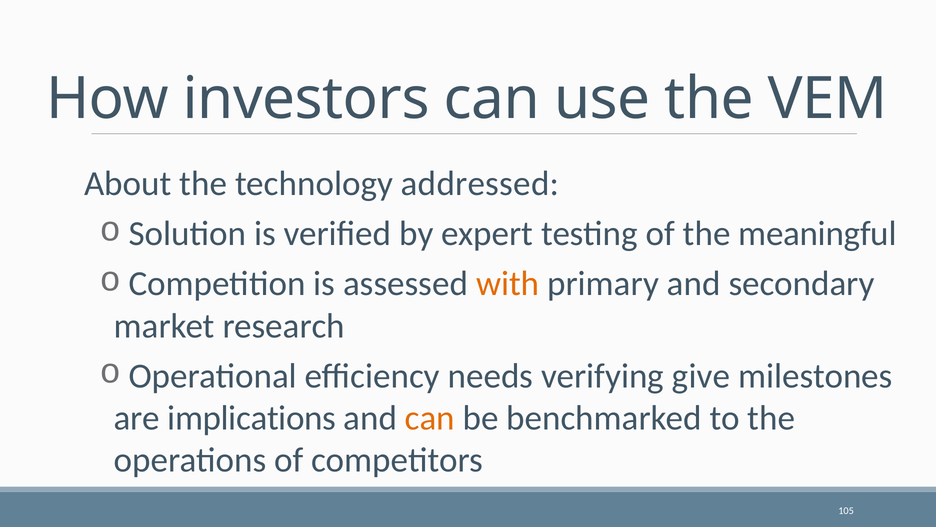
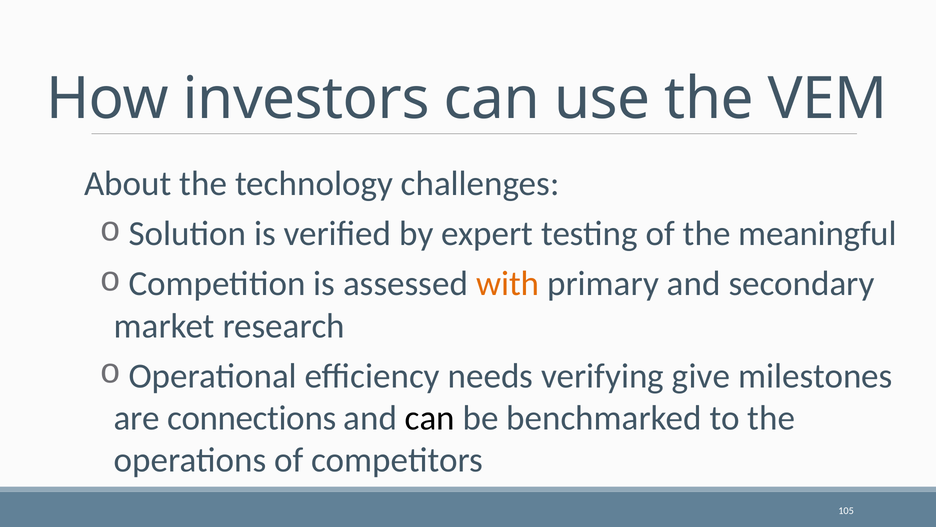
addressed: addressed -> challenges (480, 184)
implications: implications -> connections (252, 418)
can colour: orange -> black (430, 418)
